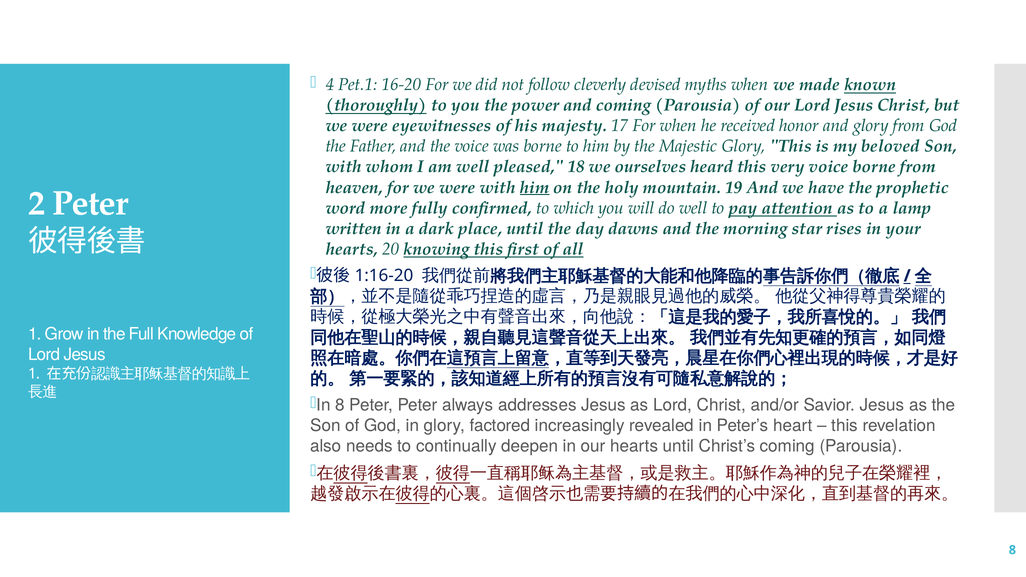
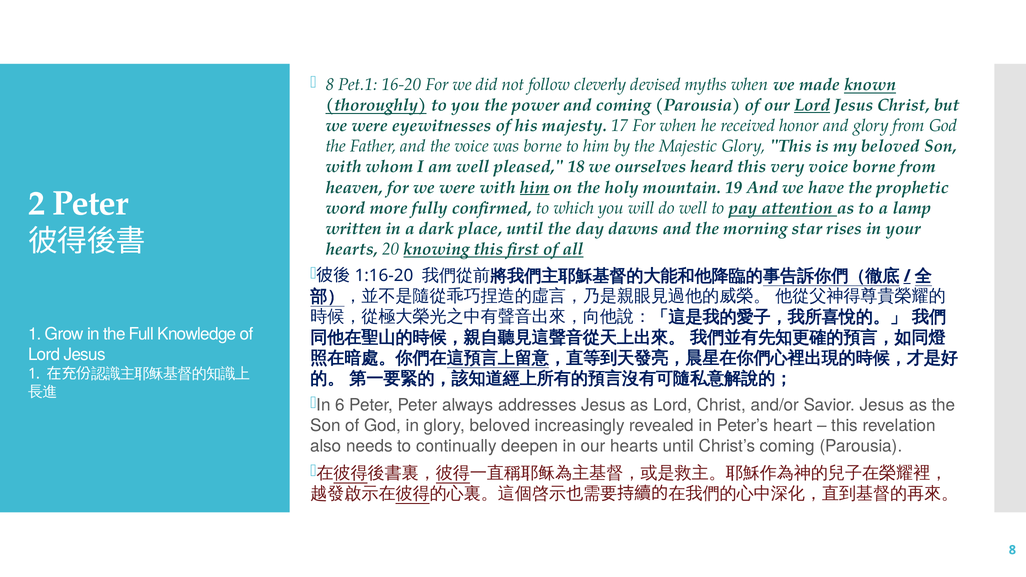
4: 4 -> 8 (330, 85)
Lord underline: none -> present (812, 105)
In 8: 8 -> 6 (340, 405)
glory factored: factored -> beloved (500, 426)
